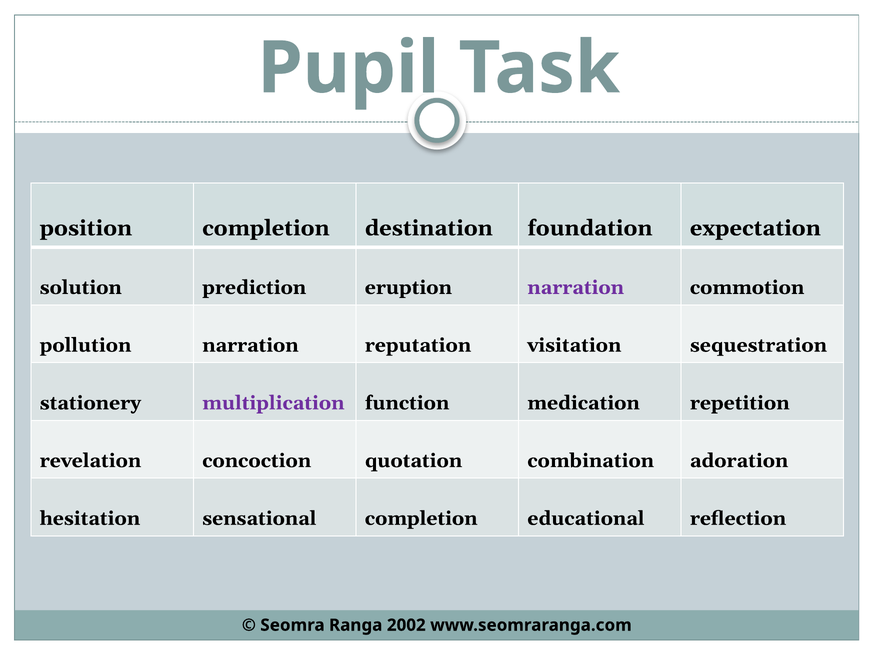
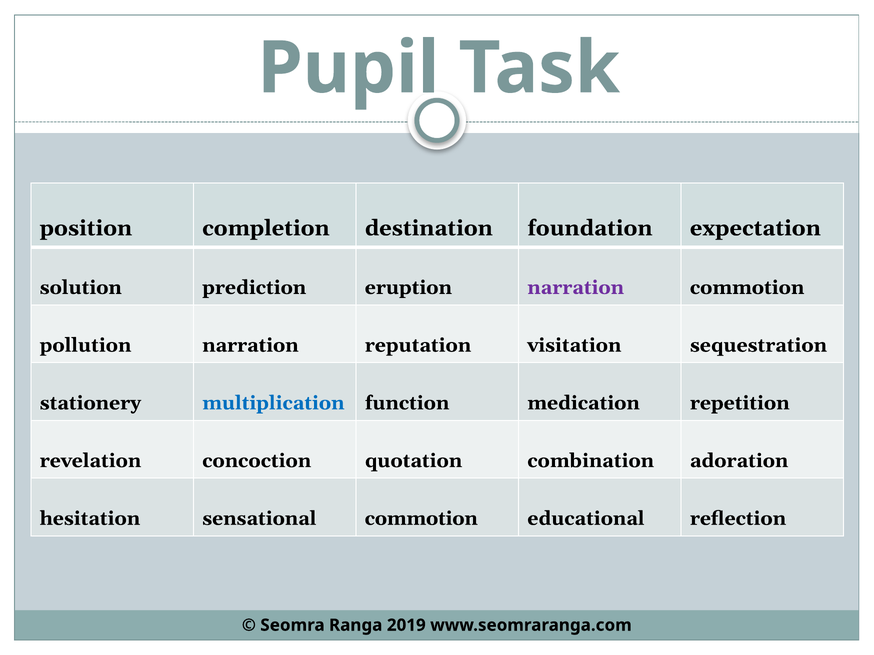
multiplication colour: purple -> blue (273, 403)
sensational completion: completion -> commotion (421, 519)
2002: 2002 -> 2019 (406, 626)
